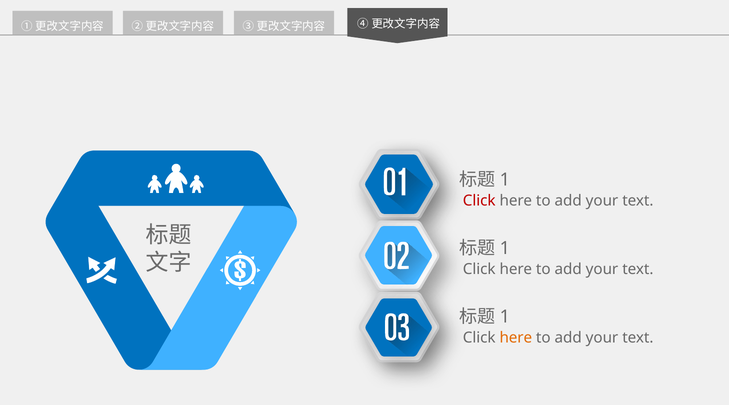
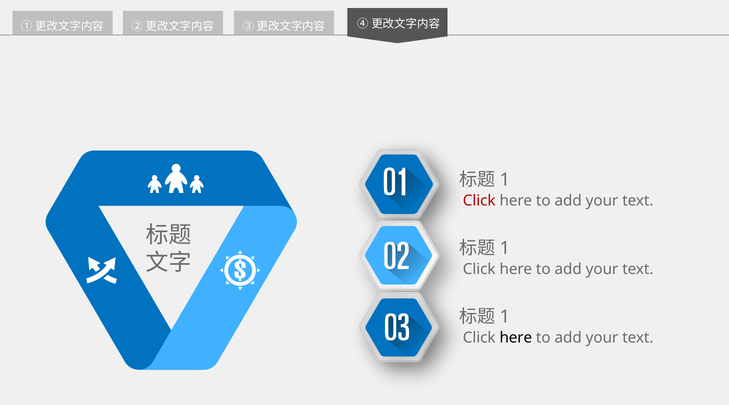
here colour: orange -> black (516, 338)
